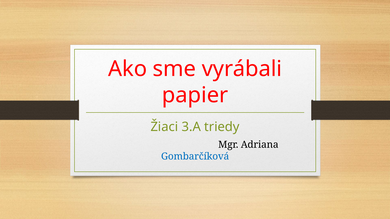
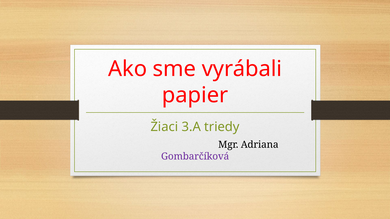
Gombarčíková colour: blue -> purple (195, 157)
